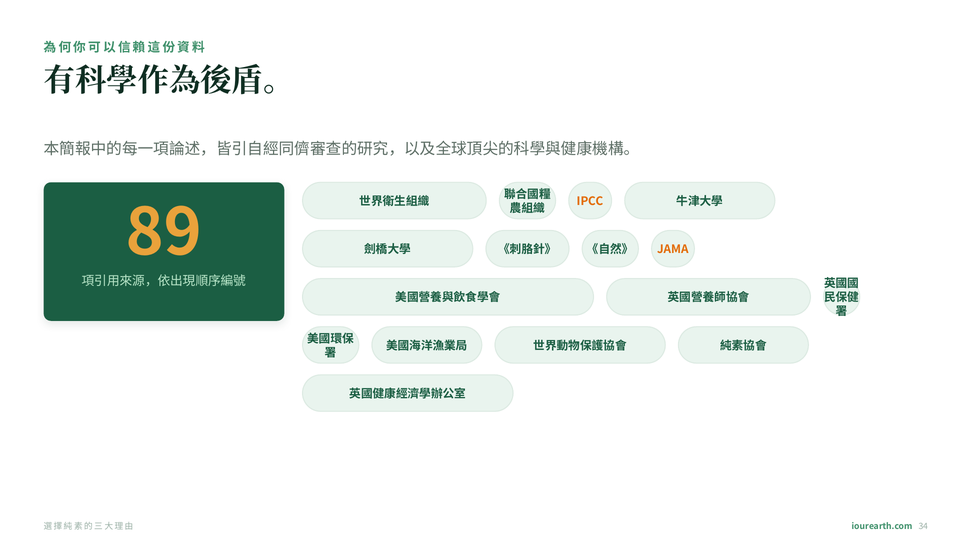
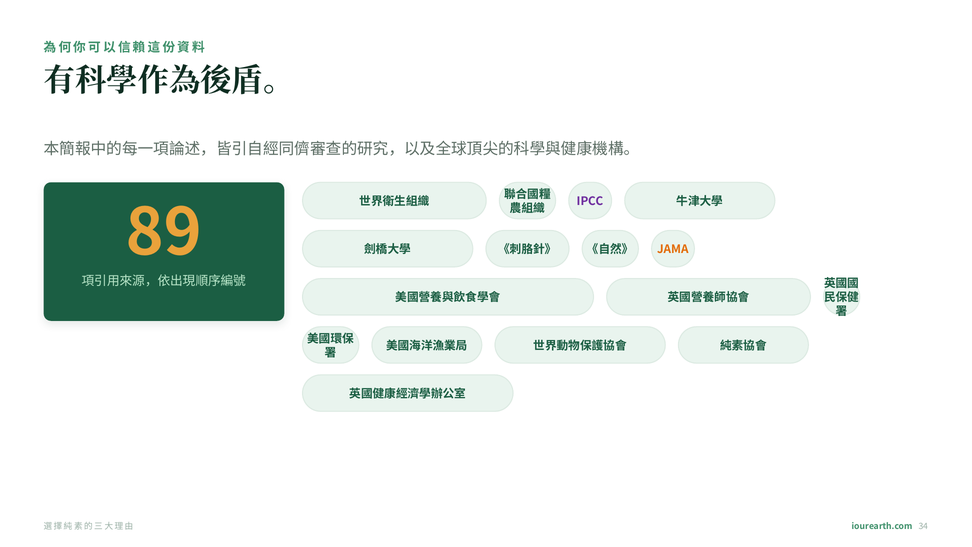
IPCC colour: orange -> purple (590, 201)
